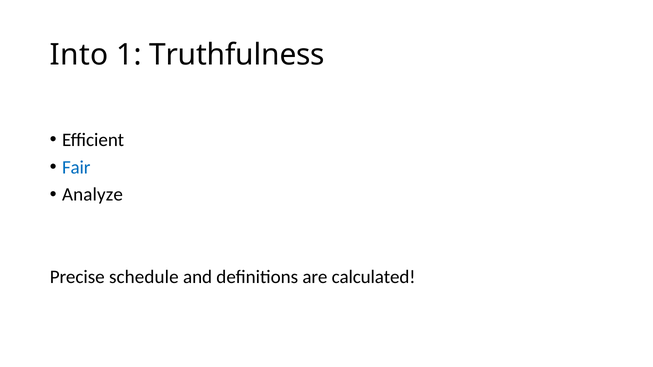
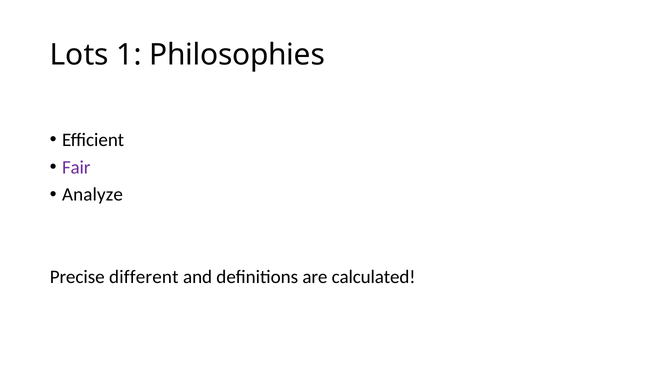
Into: Into -> Lots (79, 55)
Truthfulness: Truthfulness -> Philosophies (237, 55)
Fair colour: blue -> purple (76, 167)
schedule: schedule -> different (144, 277)
